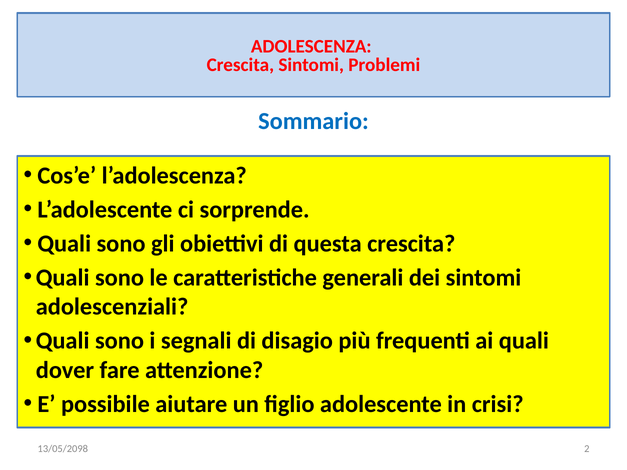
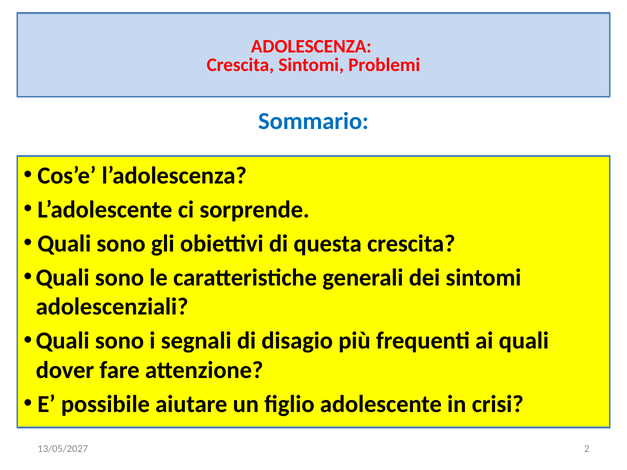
13/05/2098: 13/05/2098 -> 13/05/2027 (63, 449)
